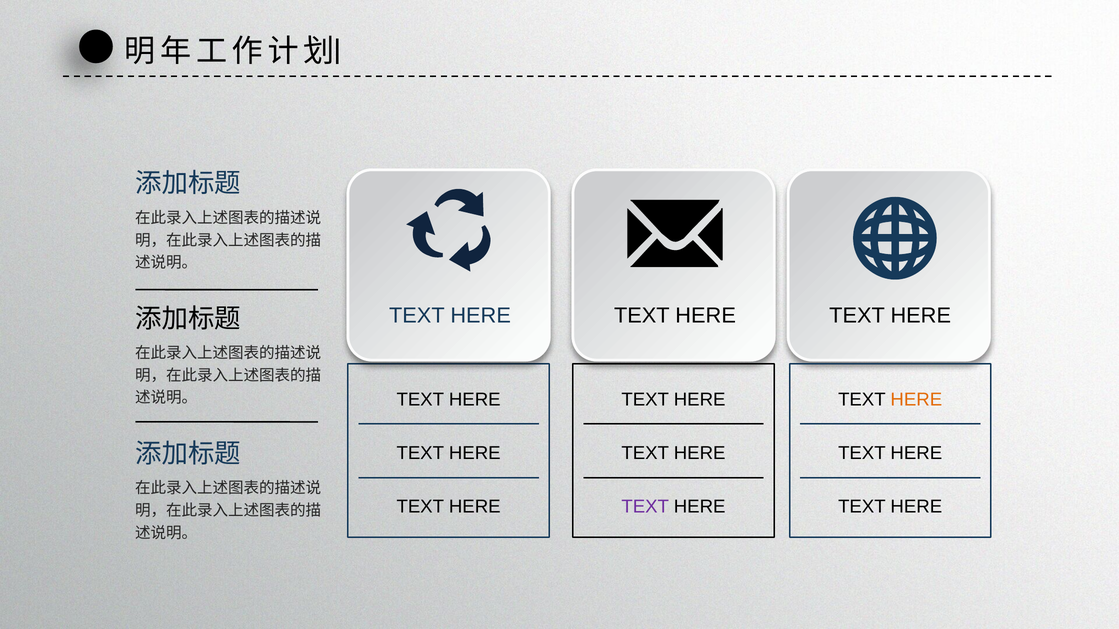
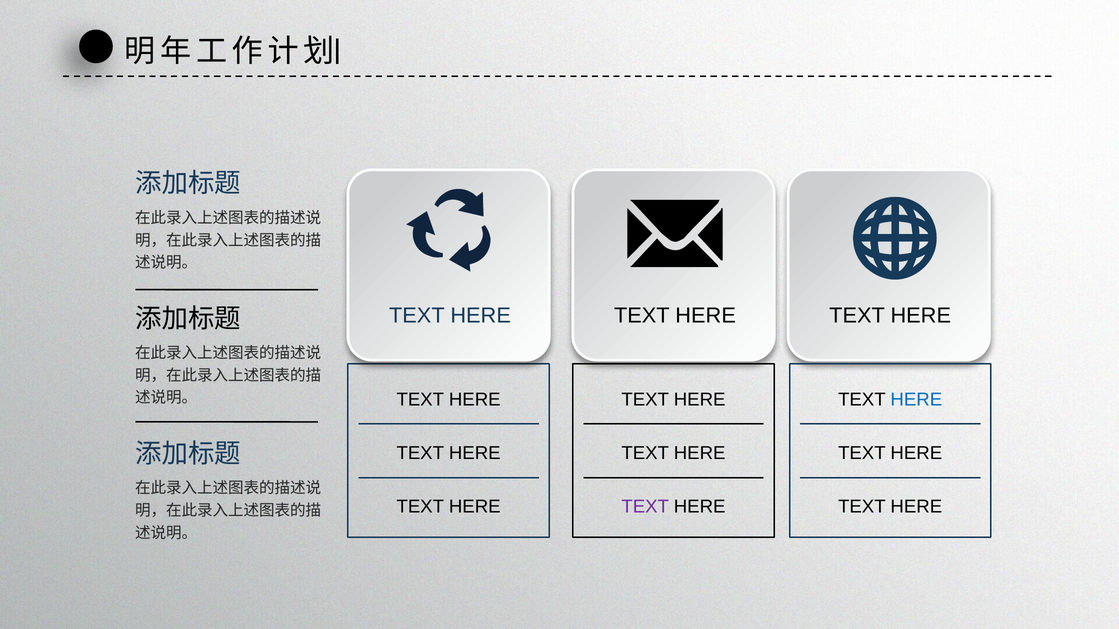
HERE colour: orange -> blue (916, 400)
